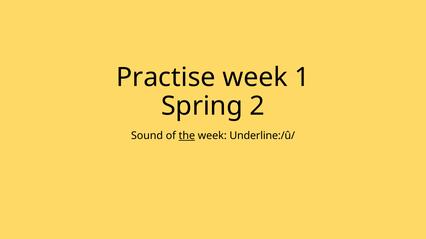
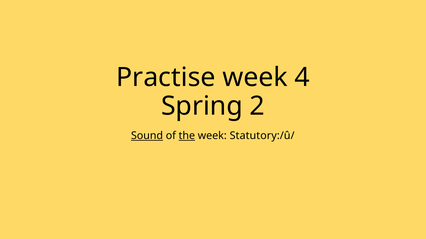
1: 1 -> 4 (302, 78)
Sound underline: none -> present (147, 136)
Underline:/û/: Underline:/û/ -> Statutory:/û/ (262, 136)
